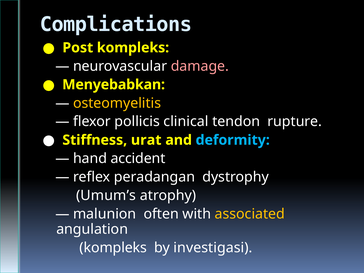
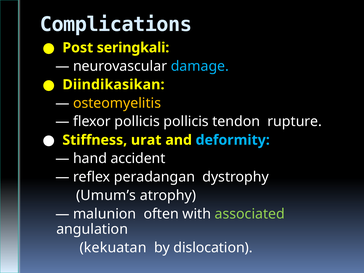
Post kompleks: kompleks -> seringkali (133, 48)
damage colour: pink -> light blue (200, 66)
Menyebabkan: Menyebabkan -> Diindikasikan (113, 85)
pollicis clinical: clinical -> pollicis (186, 122)
associated colour: yellow -> light green (250, 214)
kompleks: kompleks -> kekuatan (113, 248)
investigasi: investigasi -> dislocation (213, 248)
